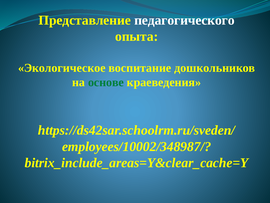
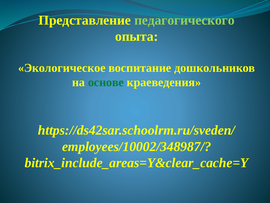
педагогического colour: white -> light green (184, 20)
